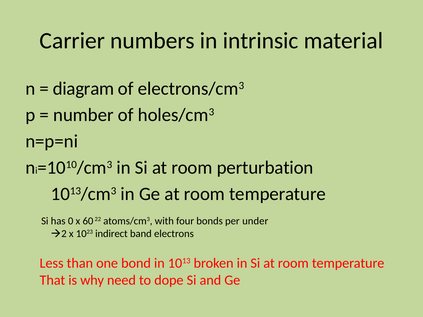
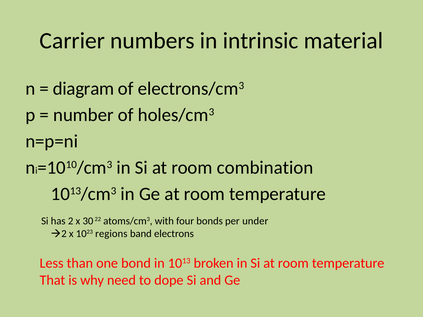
perturbation: perturbation -> combination (265, 168)
0: 0 -> 2 (71, 221)
60: 60 -> 30 (88, 221)
indirect: indirect -> regions (111, 234)
